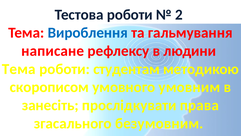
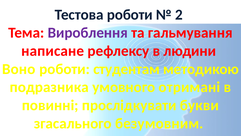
Вироблення colour: blue -> purple (88, 33)
Тема: Тема -> Воно (19, 69)
скорописом: скорописом -> подразника (49, 87)
умовним: умовним -> отримані (189, 87)
занесіть: занесіть -> повинні (50, 105)
права: права -> букви (199, 105)
